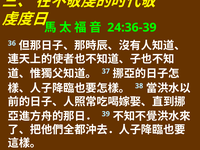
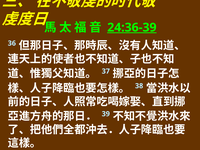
24:36-39 underline: none -> present (132, 27)
